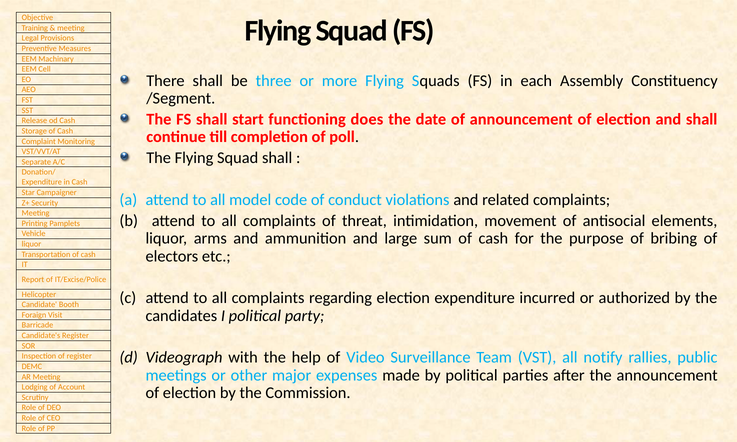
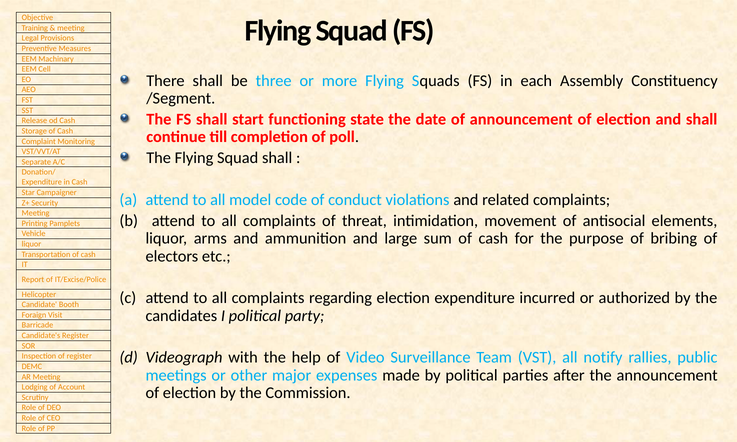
does: does -> state (367, 119)
